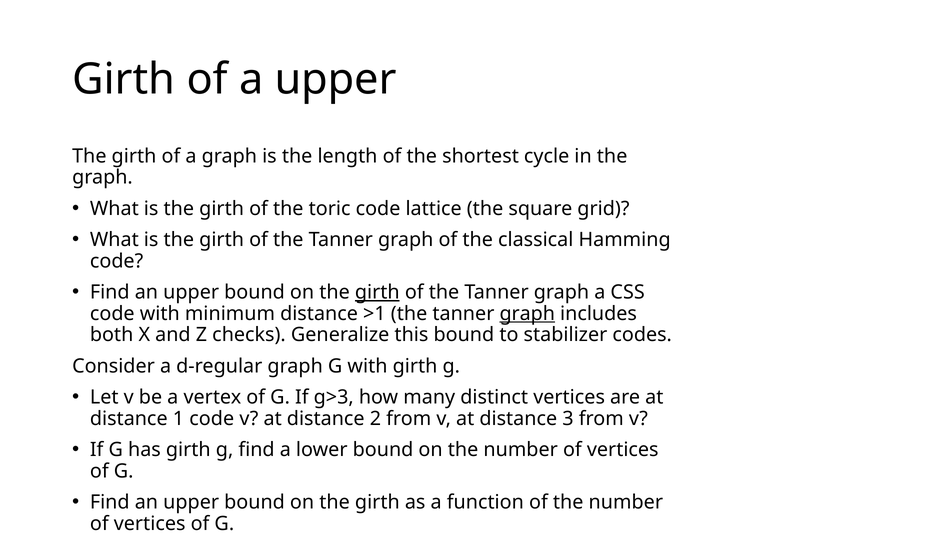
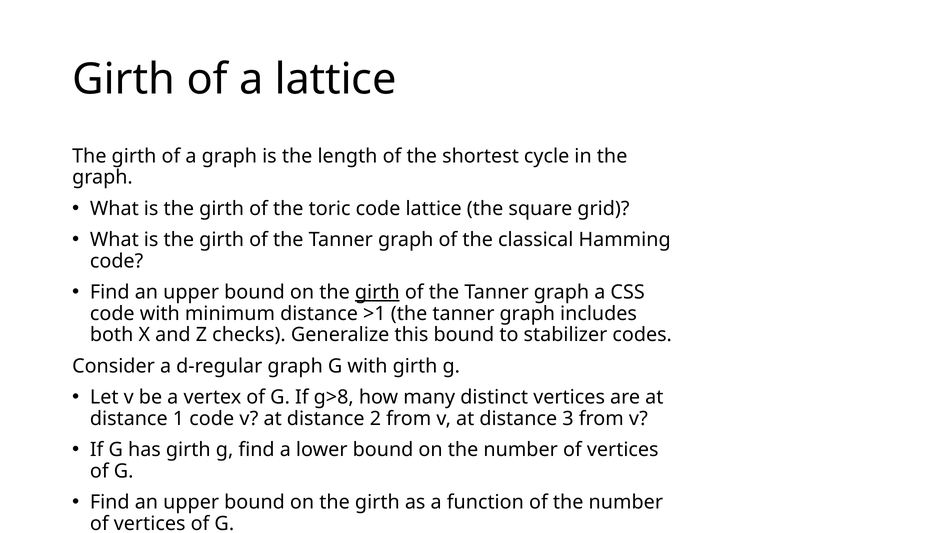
a upper: upper -> lattice (336, 80)
graph underline: present -> none (527, 313)
g>3: g>3 -> g>8 (334, 397)
